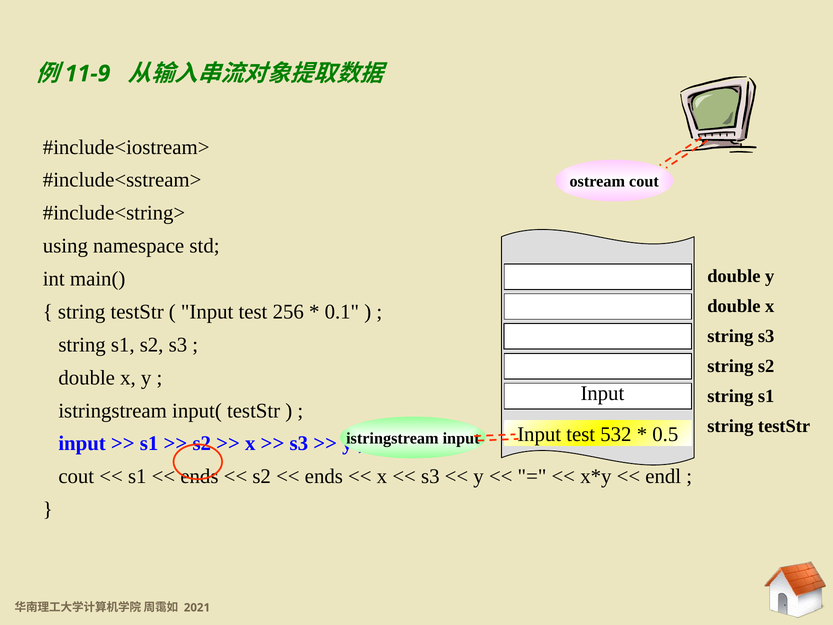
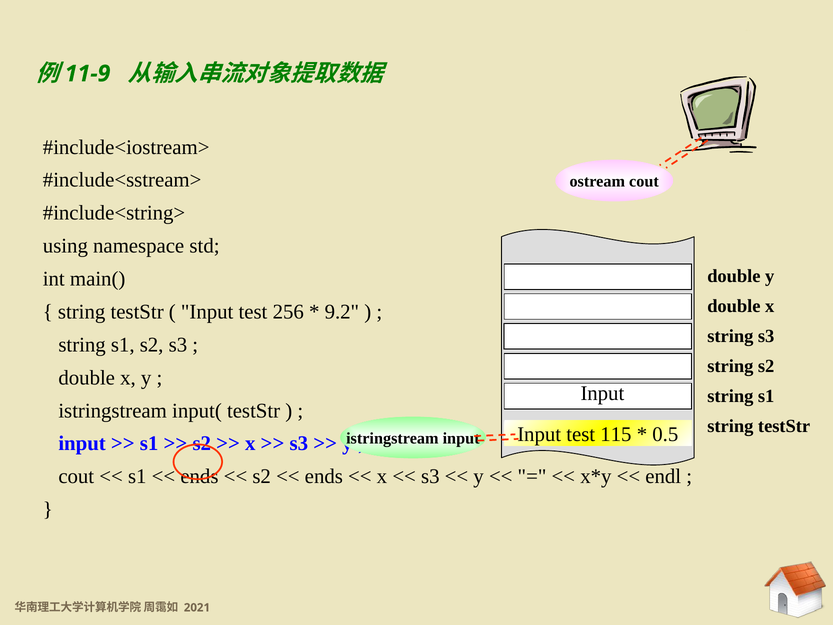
0.1: 0.1 -> 9.2 (342, 312)
532: 532 -> 115 (616, 434)
